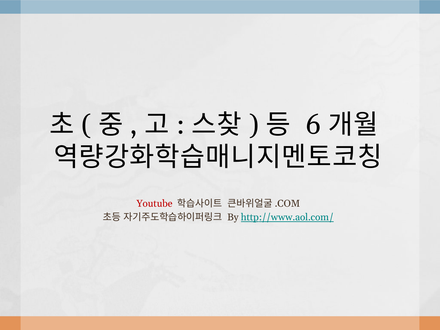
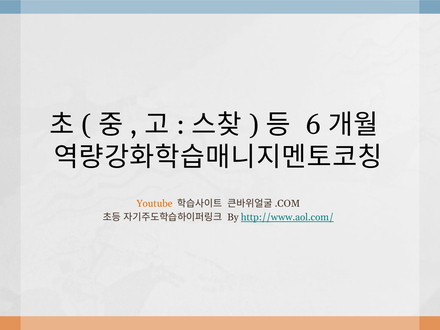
Youtube colour: red -> orange (155, 204)
